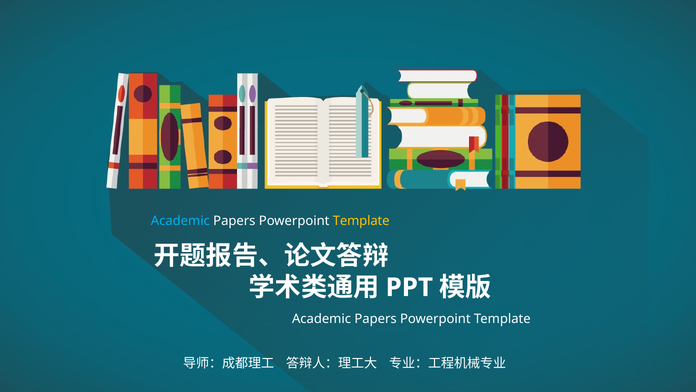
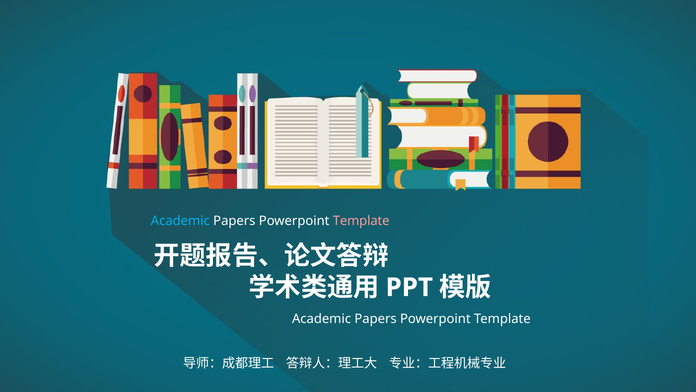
Template colour: yellow -> pink (361, 221)
